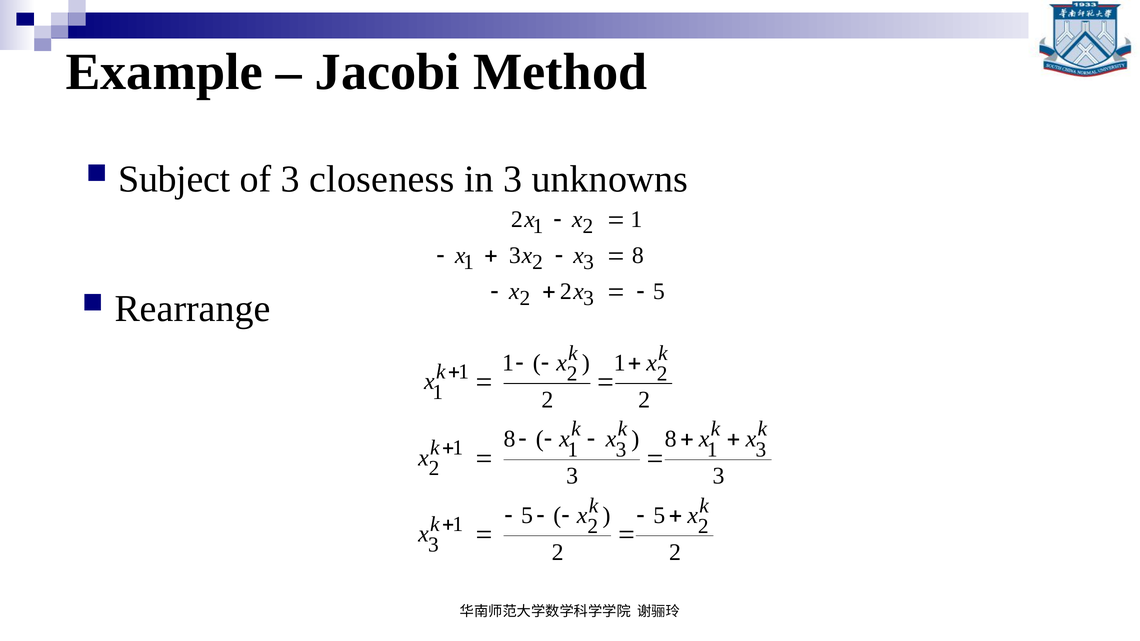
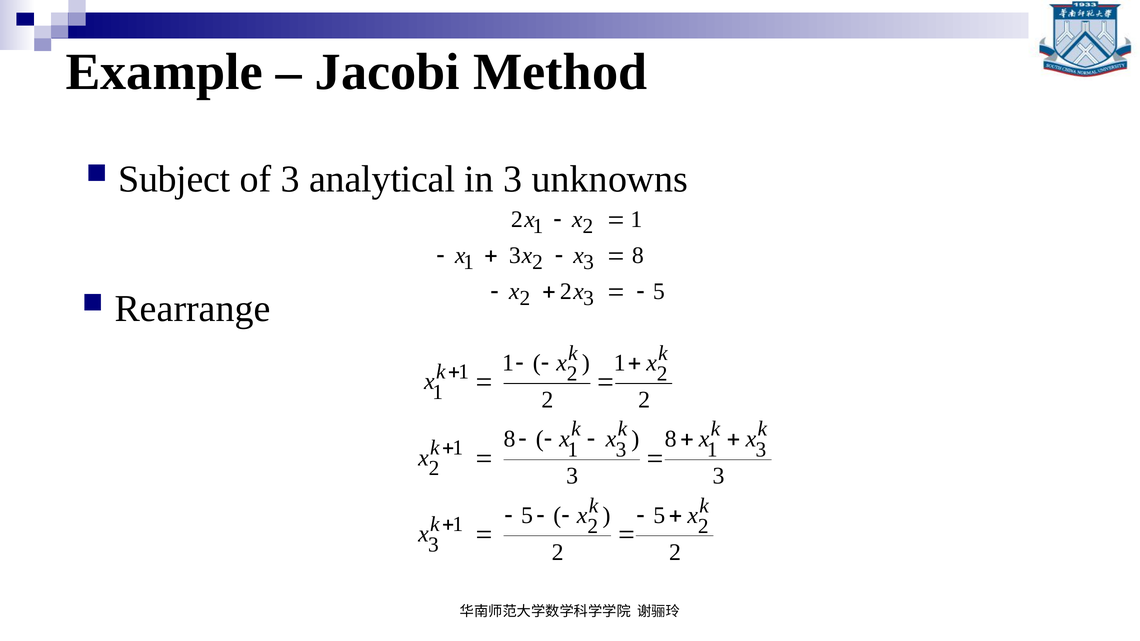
closeness: closeness -> analytical (382, 179)
